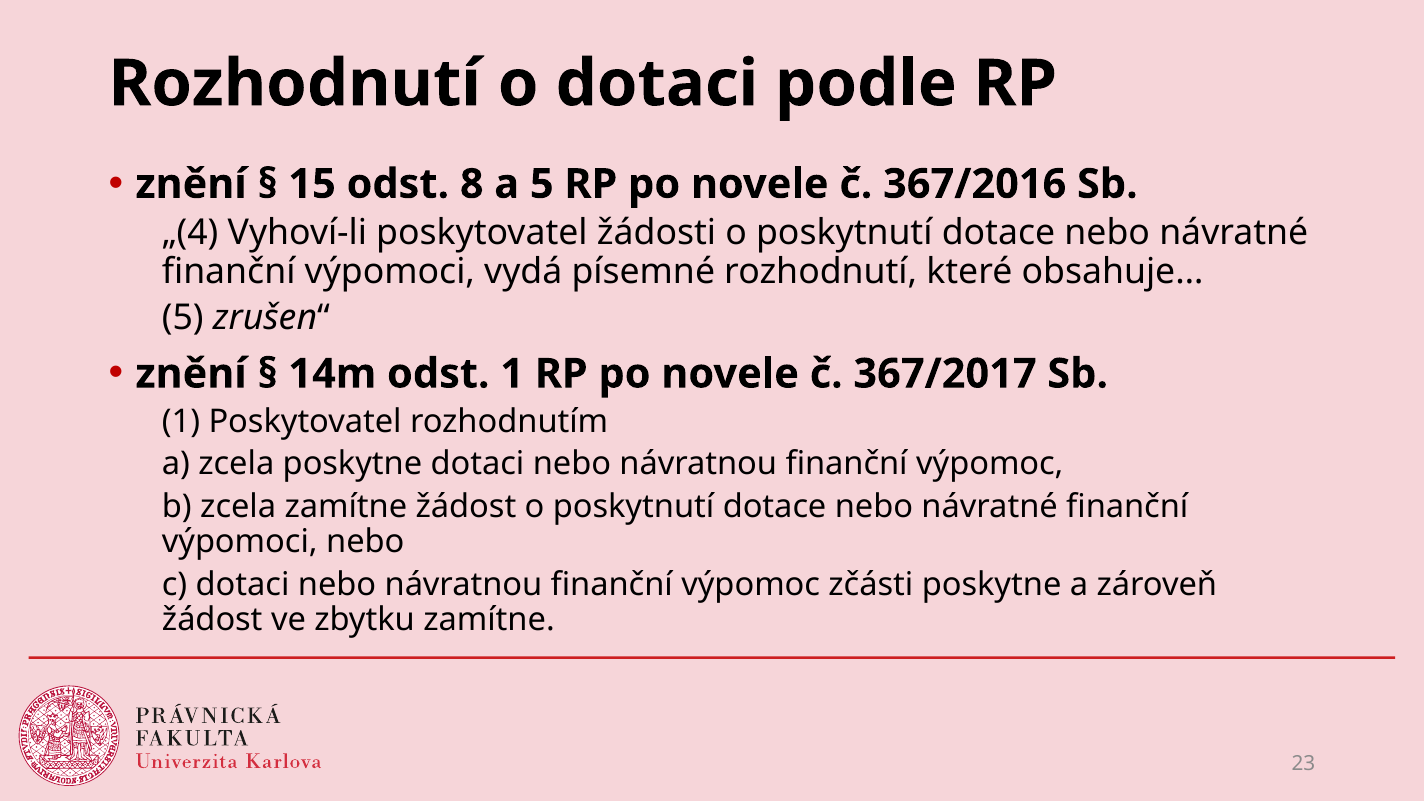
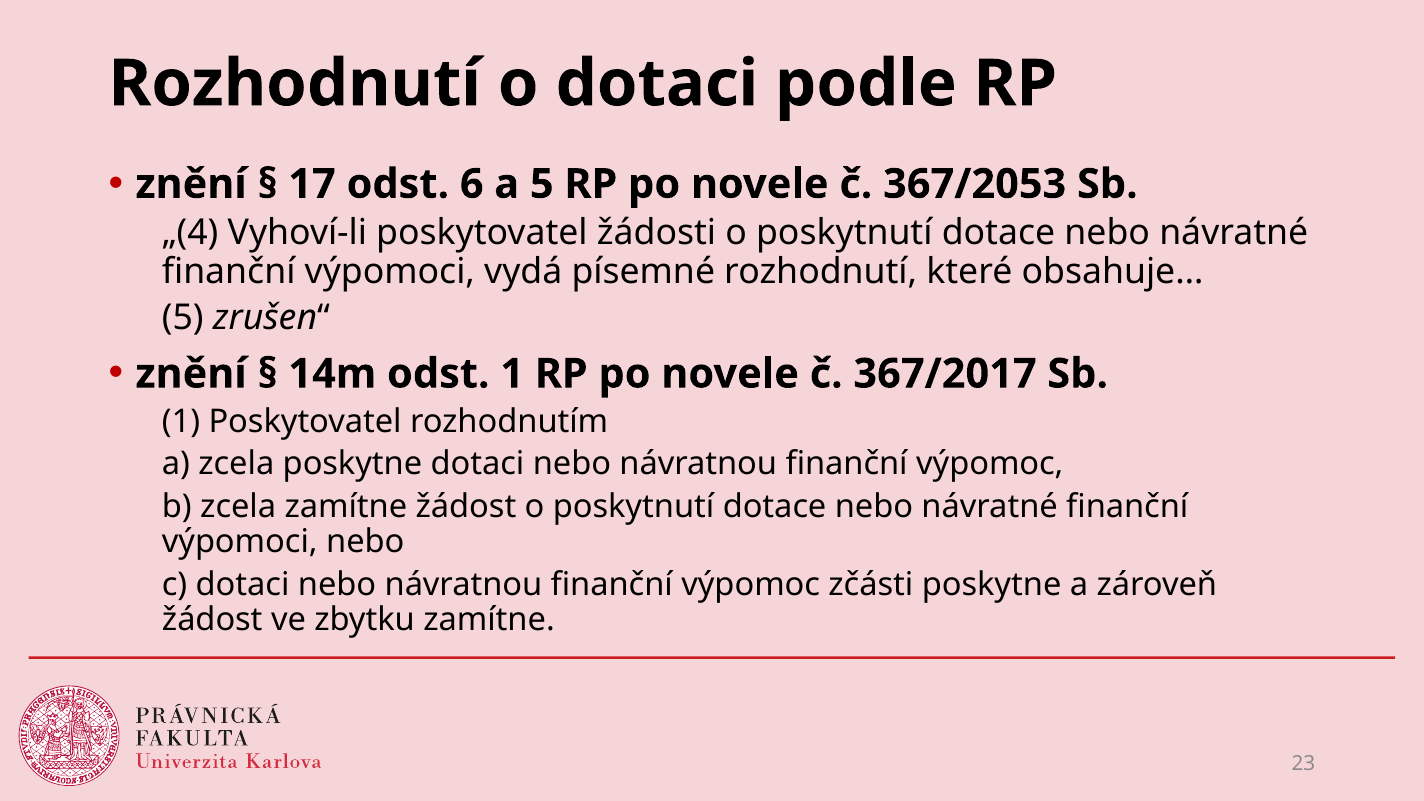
15: 15 -> 17 (312, 184)
8: 8 -> 6 (472, 184)
367/2016: 367/2016 -> 367/2053 (975, 184)
